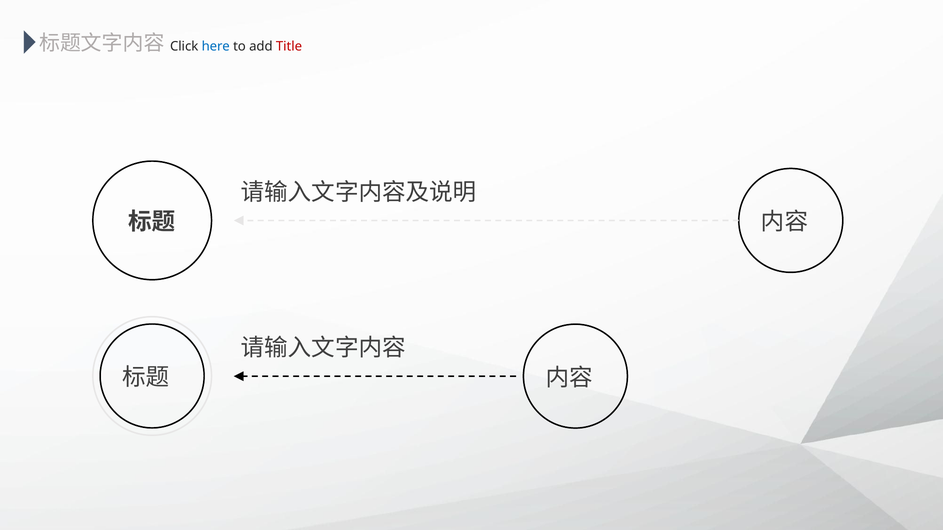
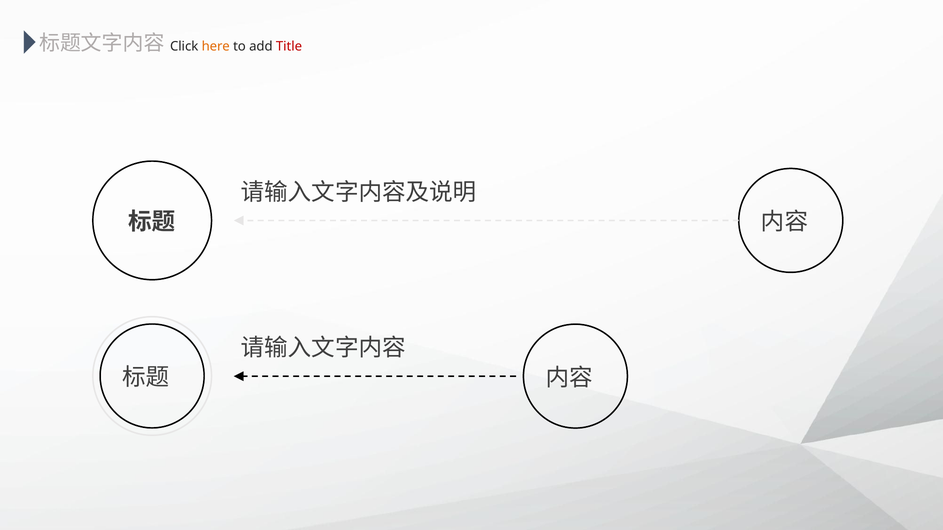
here colour: blue -> orange (216, 46)
